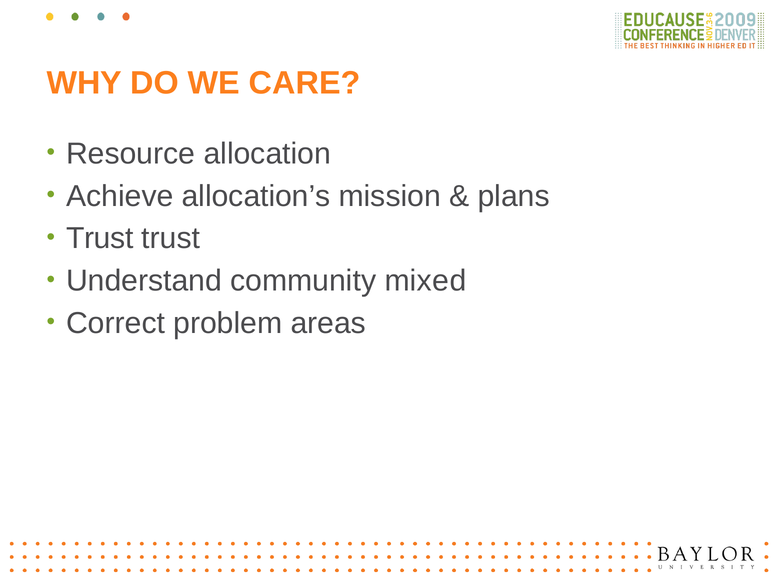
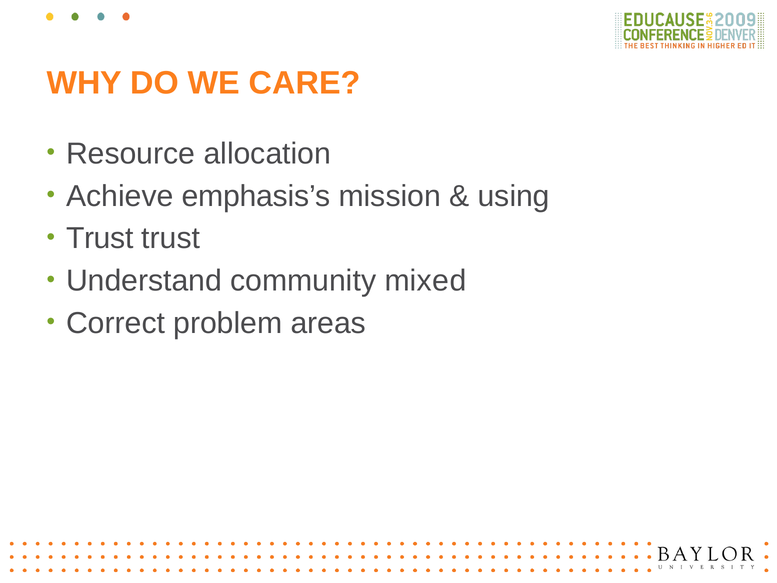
allocation’s: allocation’s -> emphasis’s (256, 196)
plans: plans -> using (514, 196)
